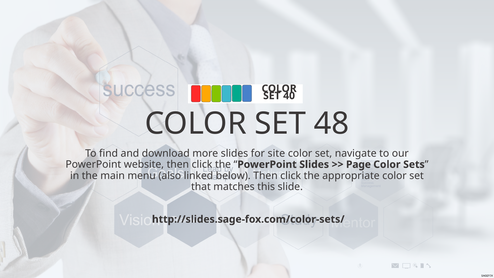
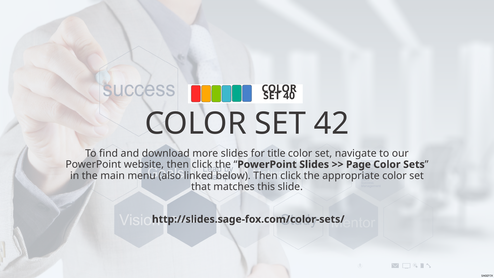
48: 48 -> 42 (332, 123)
site: site -> title (276, 153)
